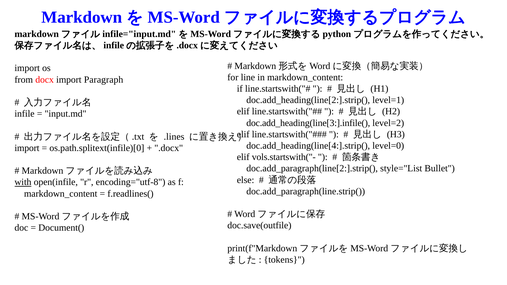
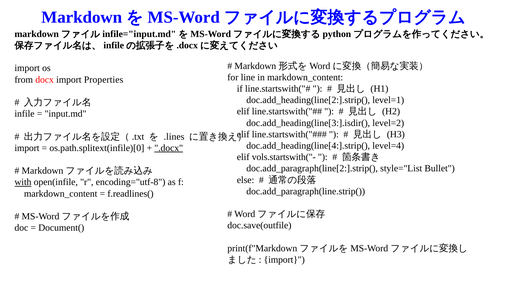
Paragraph: Paragraph -> Properties (104, 80)
doc.add_heading(line[3:].infile(: doc.add_heading(line[3:].infile( -> doc.add_heading(line[3:].isdir( (308, 123)
level=0: level=0 -> level=4 (388, 146)
.docx underline: none -> present (169, 148)
tokens: tokens -> import (284, 260)
